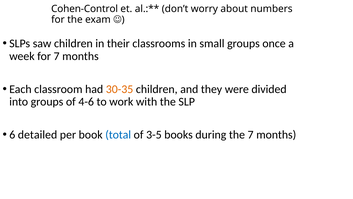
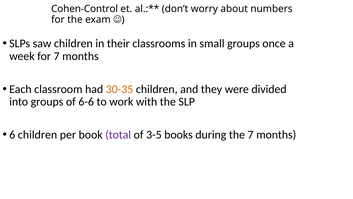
4-6: 4-6 -> 6-6 (86, 102)
6 detailed: detailed -> children (38, 134)
total colour: blue -> purple (118, 134)
